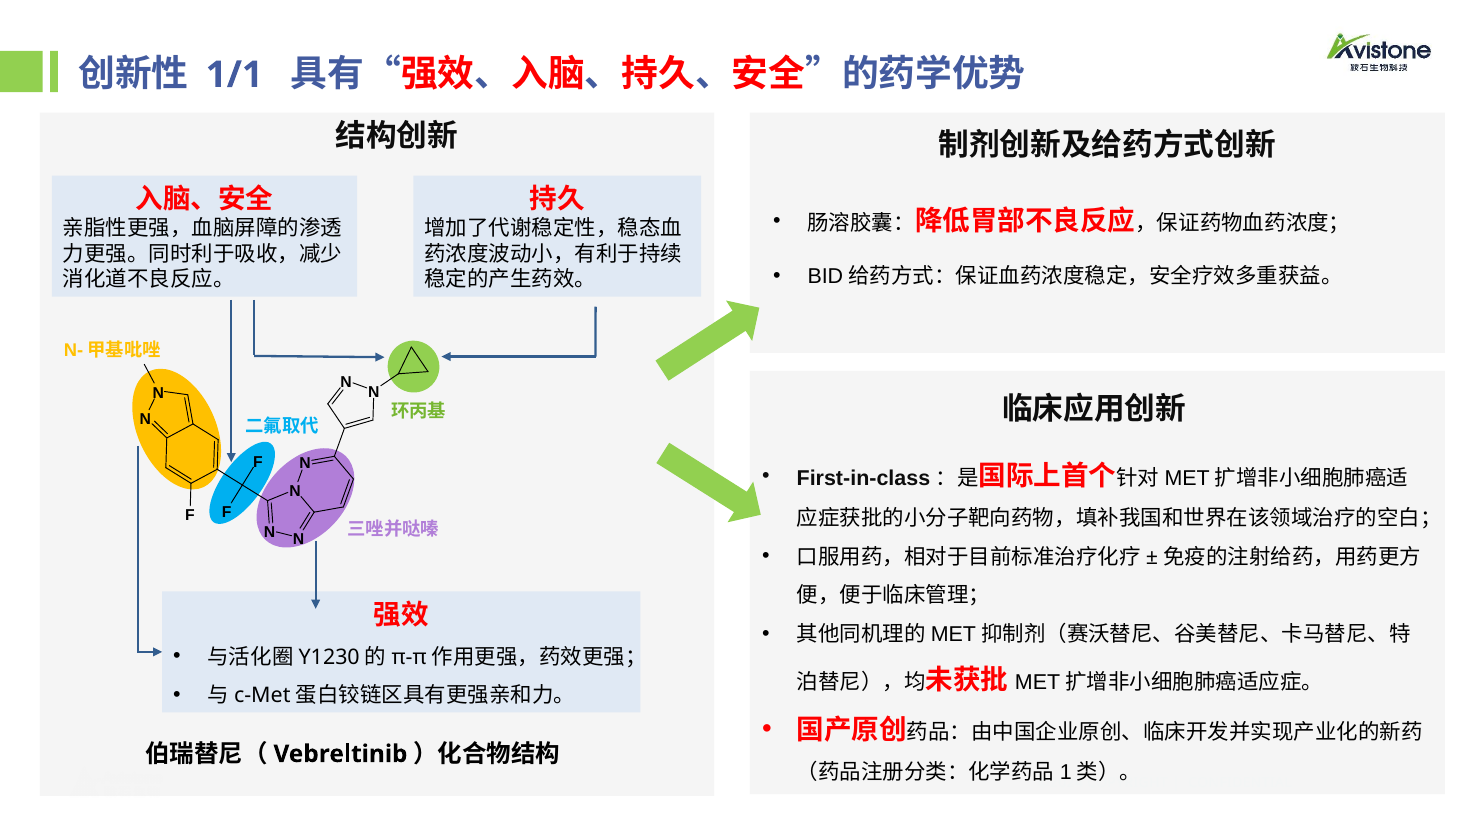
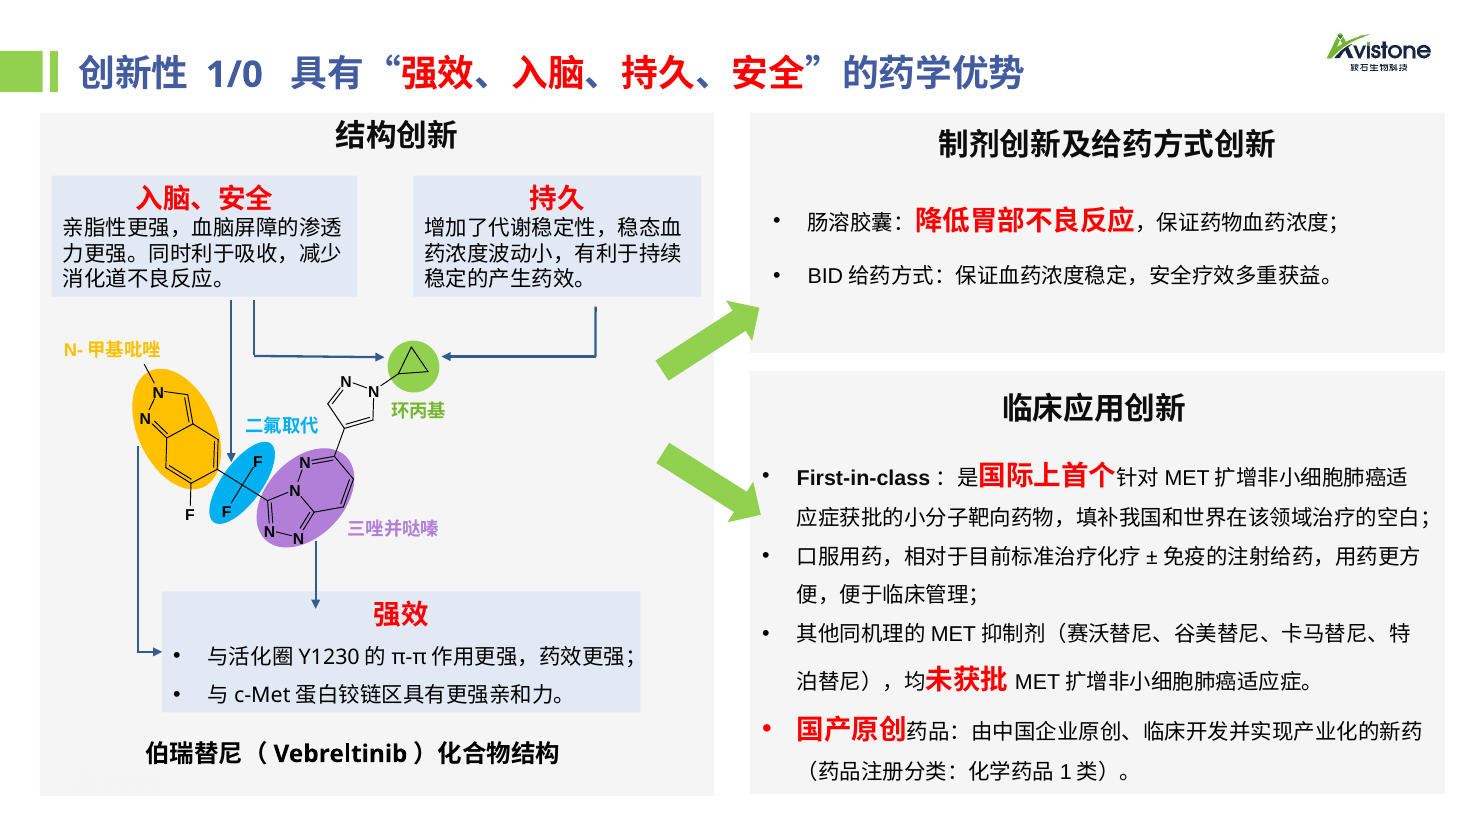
1/1: 1/1 -> 1/0 (234, 75)
